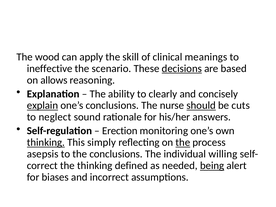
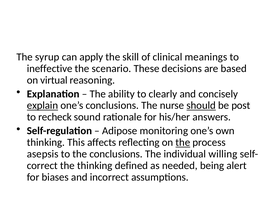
wood: wood -> syrup (47, 57)
decisions underline: present -> none (182, 68)
allows: allows -> virtual (54, 80)
cuts: cuts -> post (241, 105)
neglect: neglect -> recheck (55, 117)
Erection: Erection -> Adipose (120, 131)
thinking underline: present -> none (46, 142)
simply: simply -> affects (102, 142)
being underline: present -> none (212, 166)
